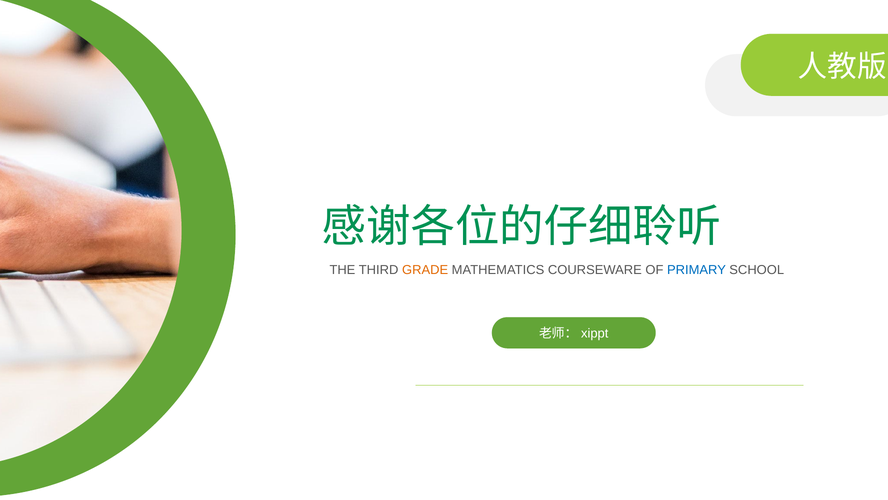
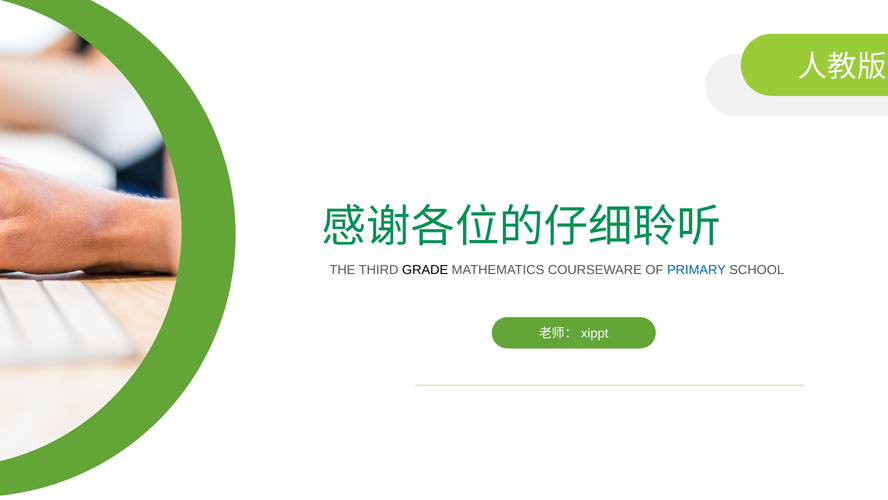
GRADE colour: orange -> black (425, 270)
